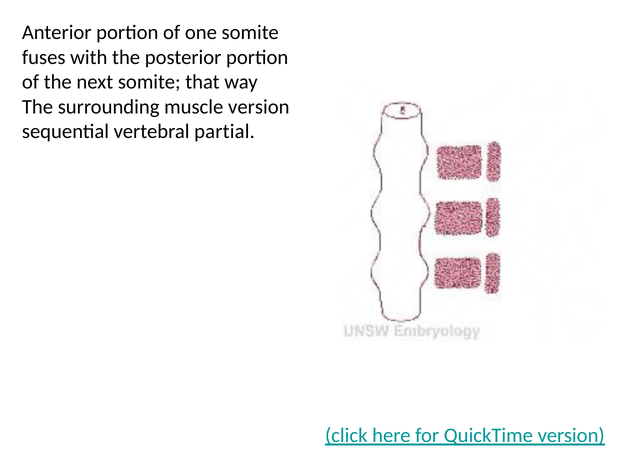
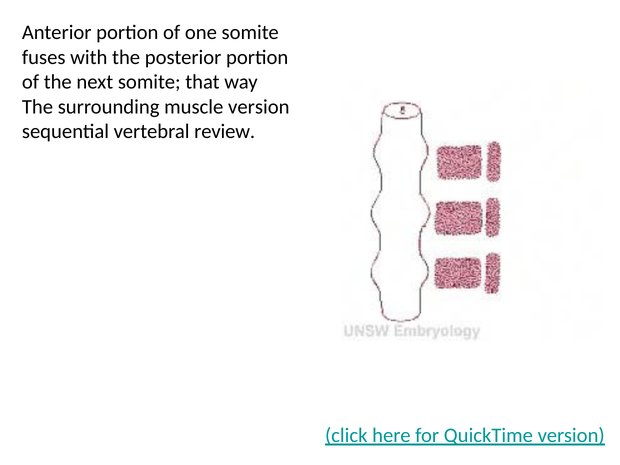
partial: partial -> review (225, 132)
